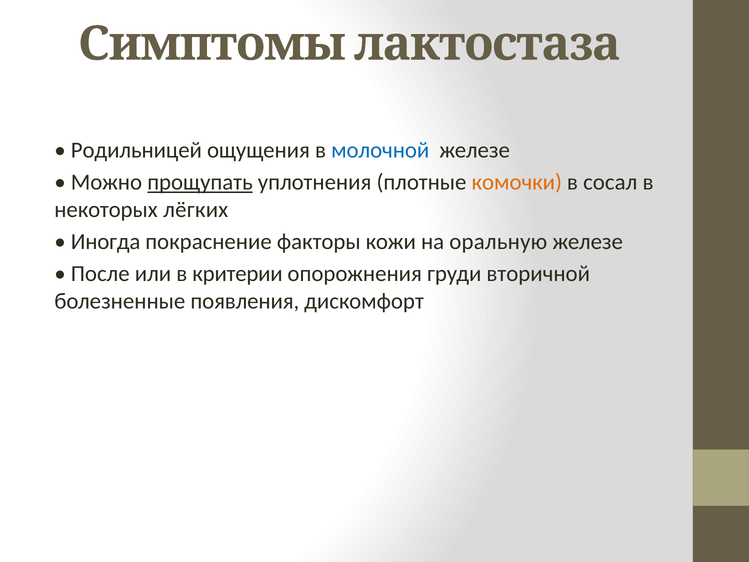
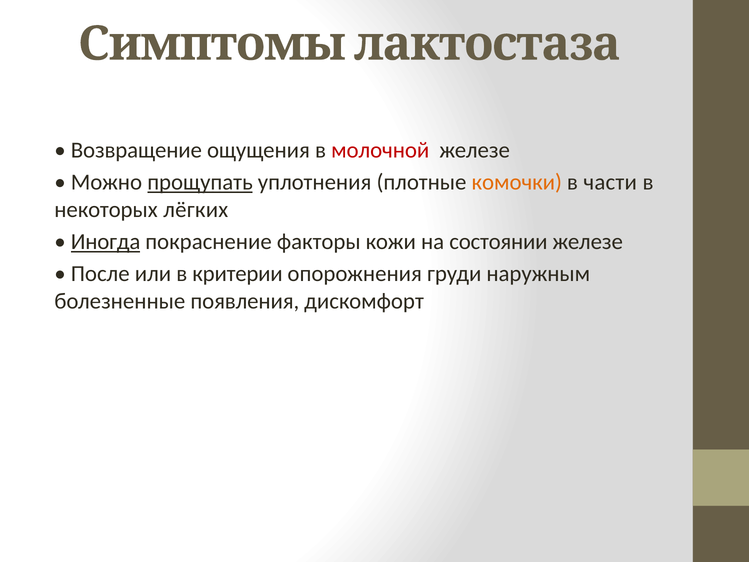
Родильницей: Родильницей -> Возвращение (136, 150)
молочной colour: blue -> red (380, 150)
сосал: сосал -> части (610, 182)
Иногда underline: none -> present (106, 242)
оральную: оральную -> состоянии (498, 242)
вторичной: вторичной -> наружным (538, 274)
